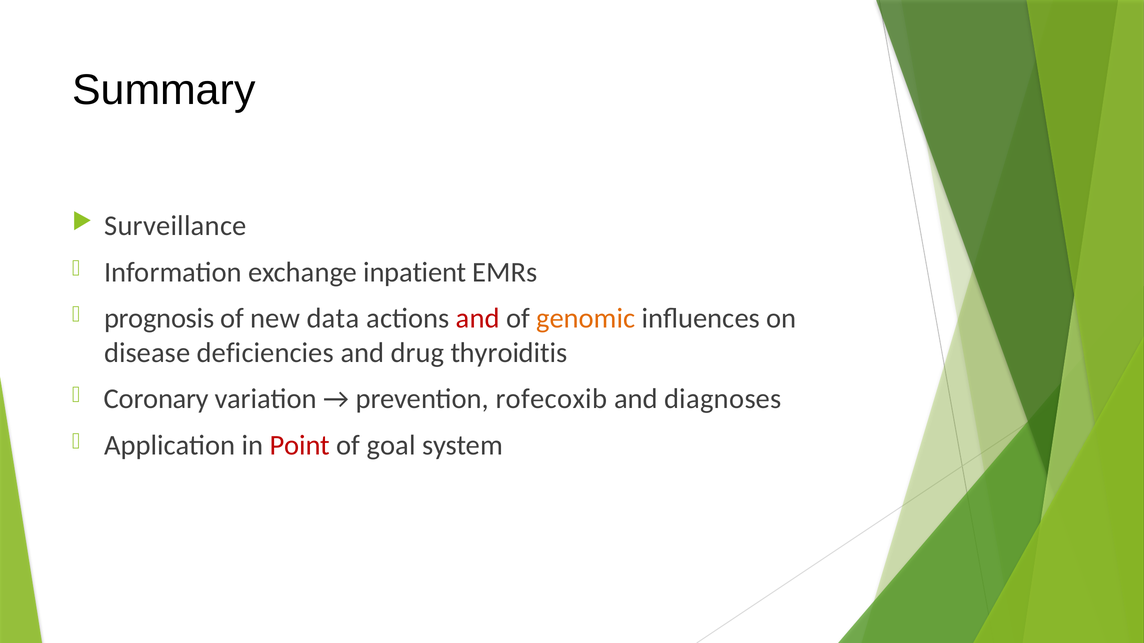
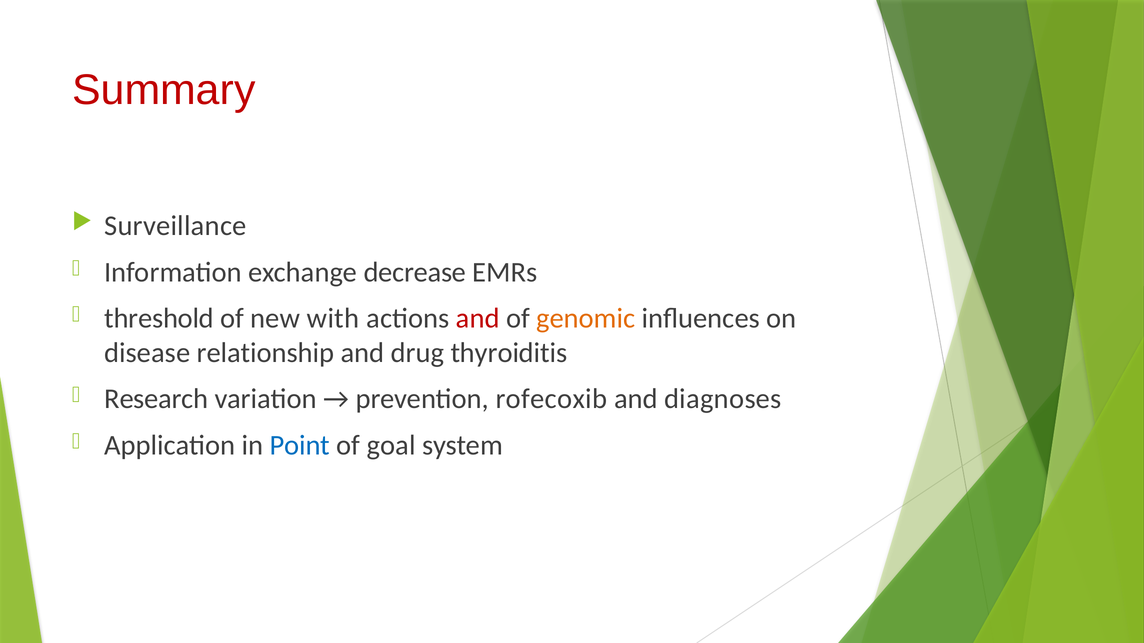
Summary colour: black -> red (164, 90)
inpatient: inpatient -> decrease (415, 272)
prognosis: prognosis -> threshold (159, 319)
data: data -> with (333, 319)
deficiencies: deficiencies -> relationship (265, 353)
Coronary: Coronary -> Research (156, 399)
Point colour: red -> blue (300, 445)
